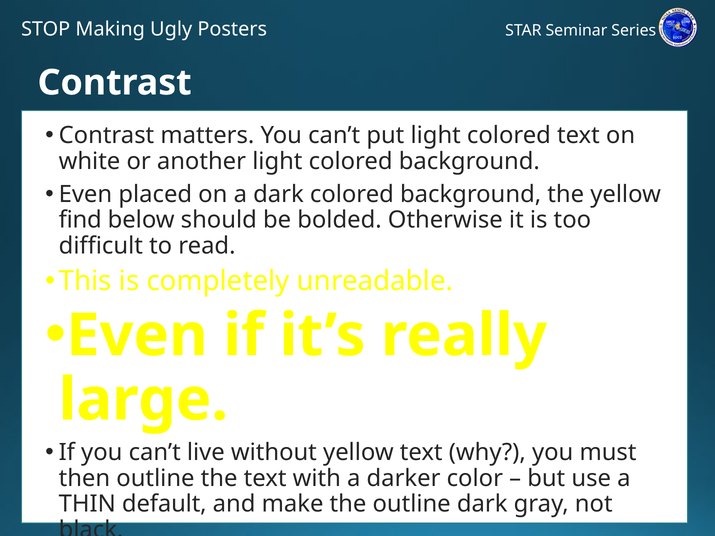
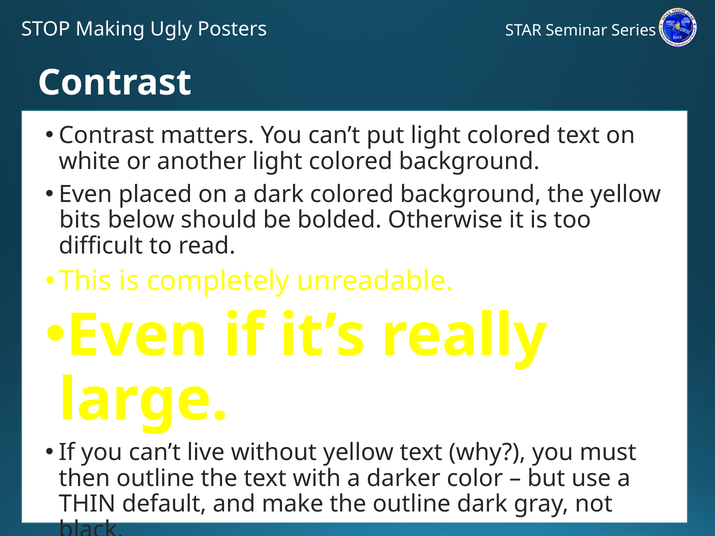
find: find -> bits (80, 220)
